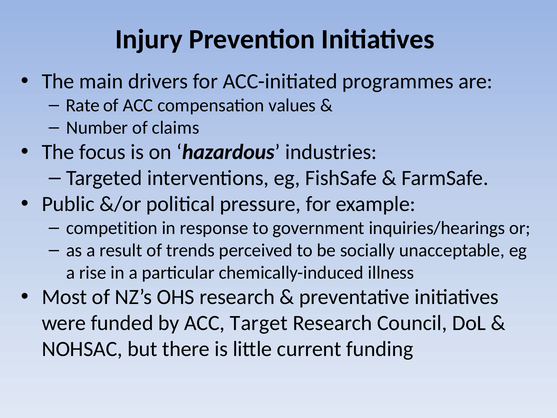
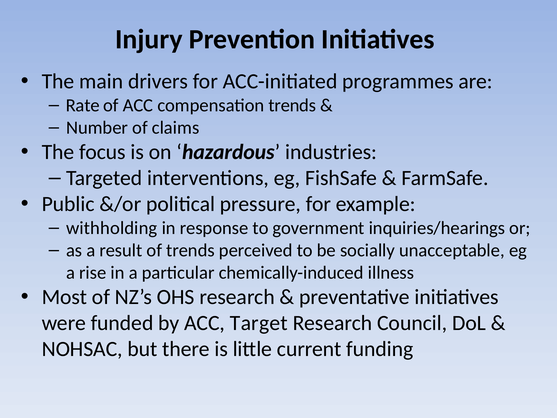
compensation values: values -> trends (292, 105)
competition: competition -> withholding (112, 228)
